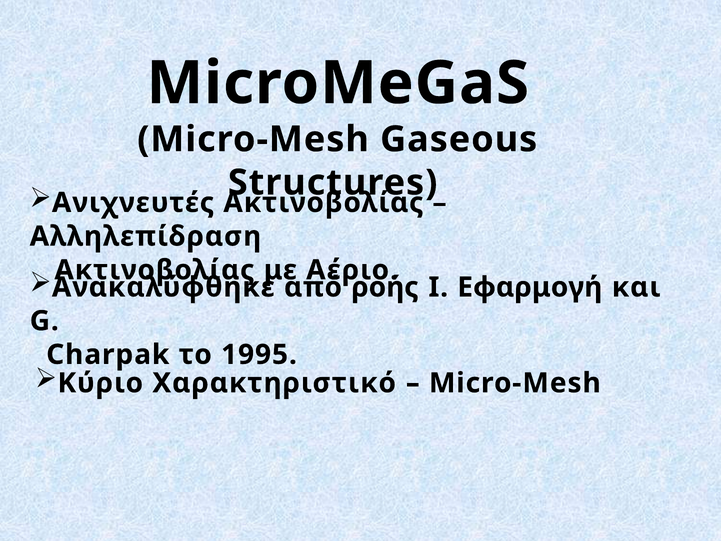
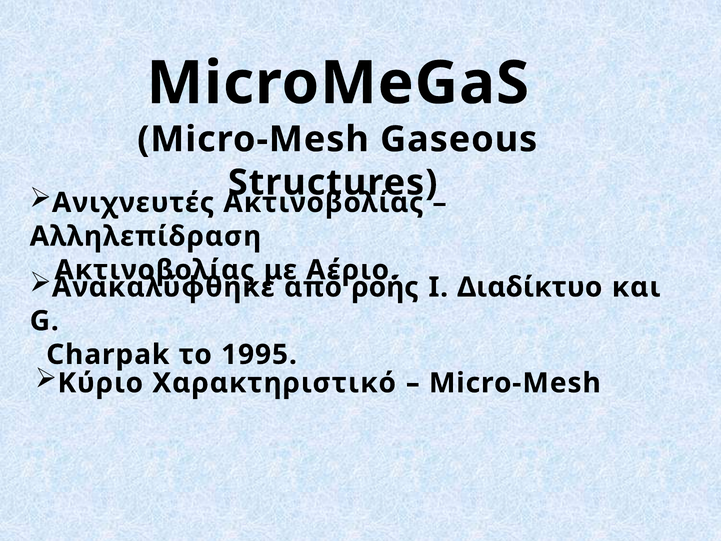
Εφαρμογή: Εφαρμογή -> Διαδίκτυο (530, 287)
